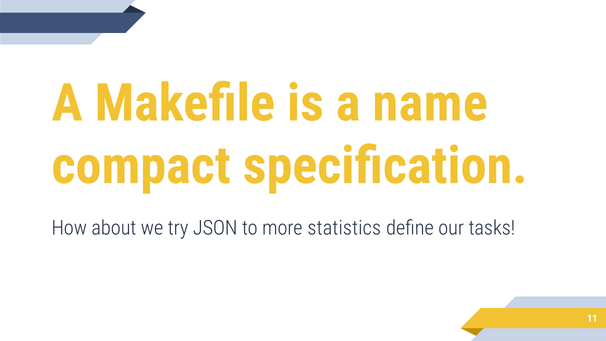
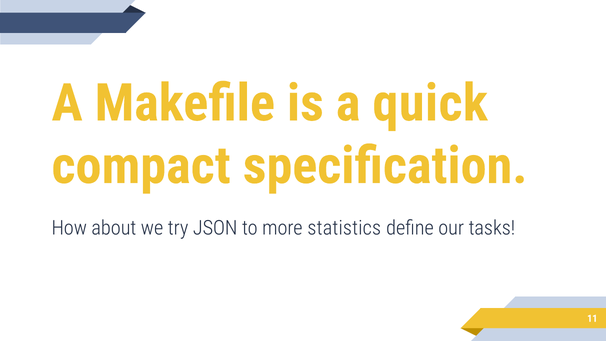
name: name -> quick (430, 103)
